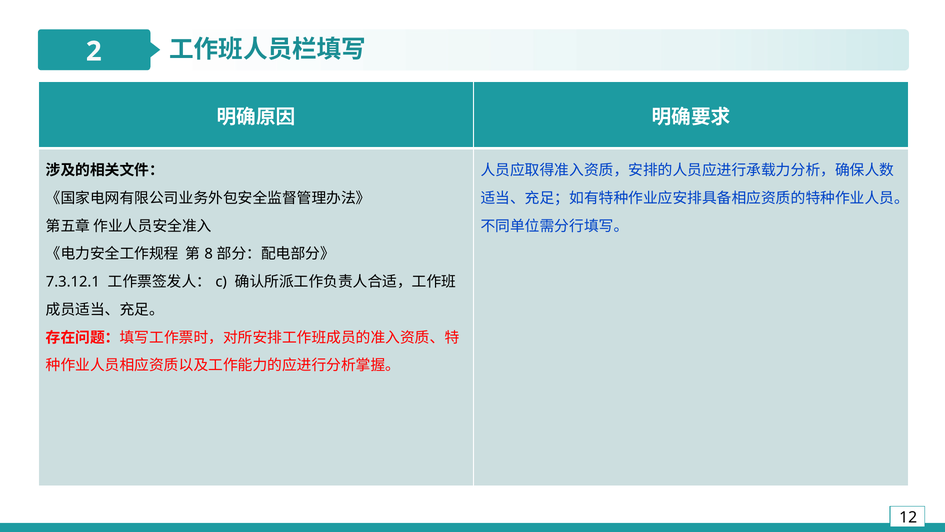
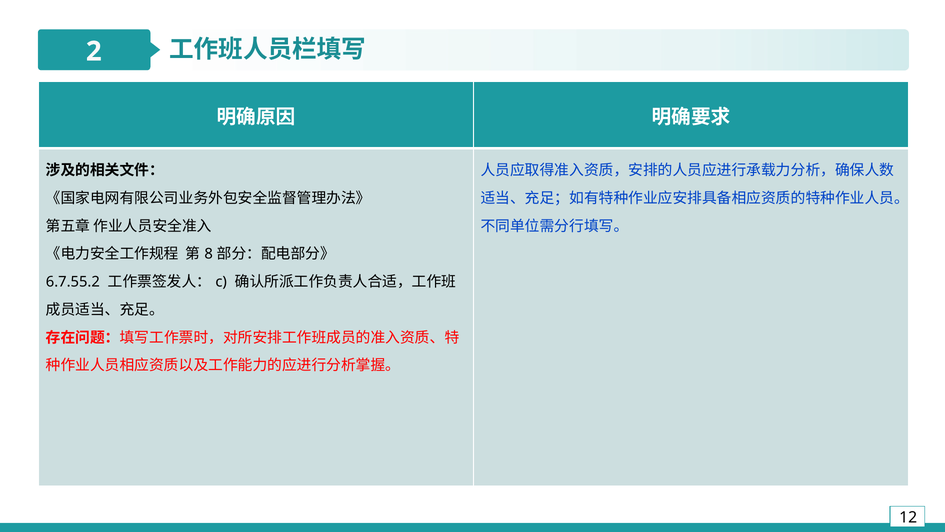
7.3.12.1: 7.3.12.1 -> 6.7.55.2 (73, 282)
